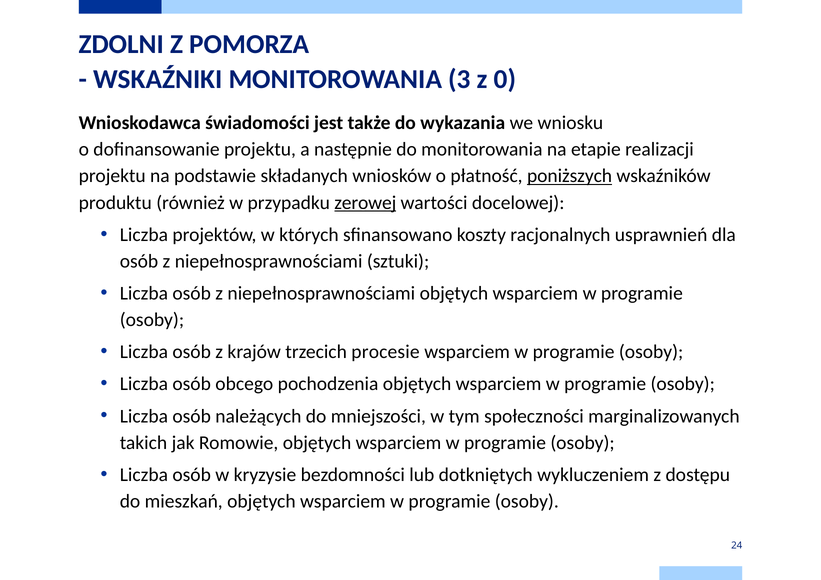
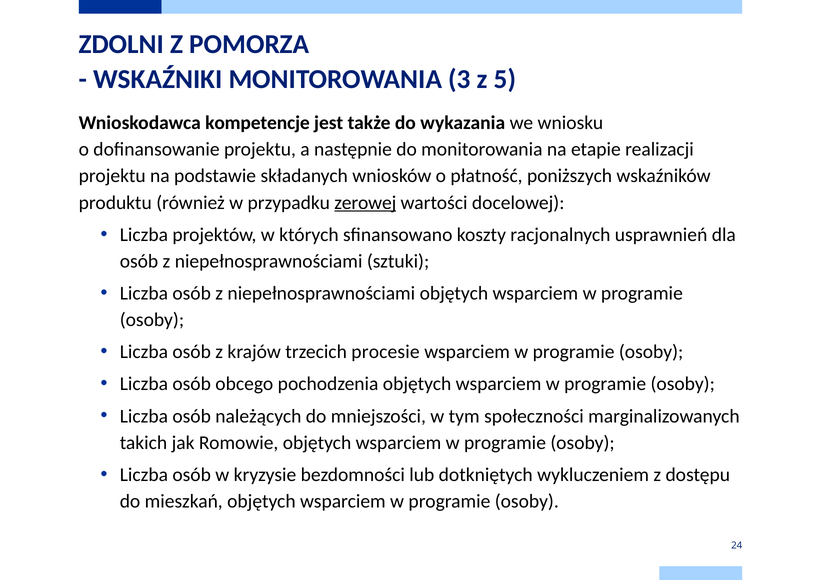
0: 0 -> 5 (505, 79)
świadomości: świadomości -> kompetencje (257, 123)
poniższych underline: present -> none (570, 176)
